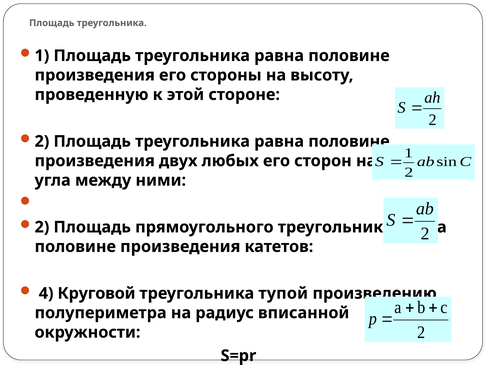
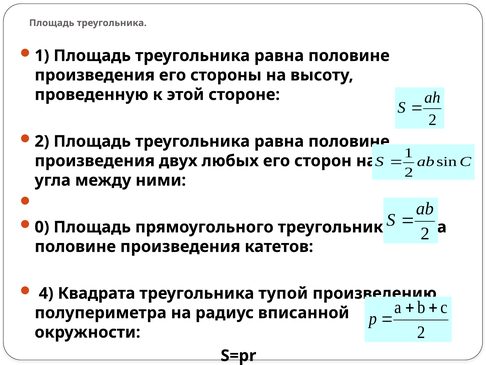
2: 2 -> 0 (42, 227)
Круговой: Круговой -> Квадрата (97, 293)
